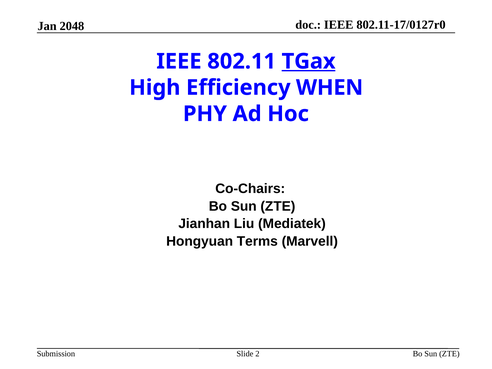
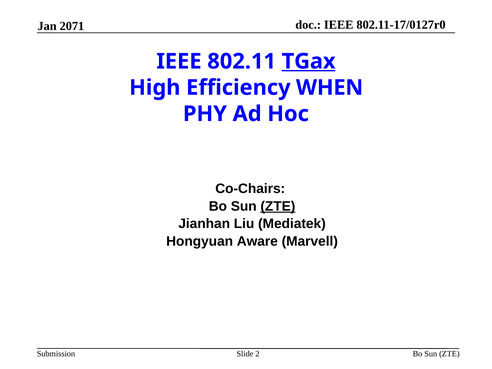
2048: 2048 -> 2071 (72, 26)
ZTE underline: none -> present (278, 206)
Terms: Terms -> Aware (257, 241)
